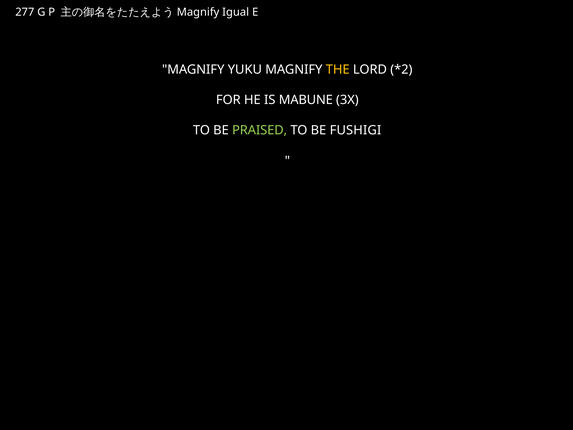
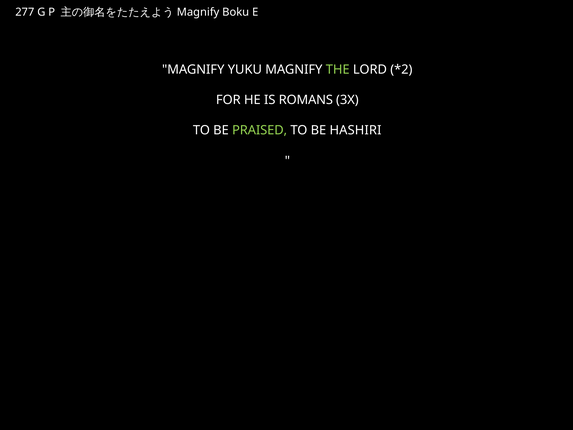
Igual: Igual -> Boku (236, 12)
THE colour: yellow -> light green (338, 69)
MABUNE: MABUNE -> ROMANS (306, 100)
FUSHIGI: FUSHIGI -> HASHIRI (356, 130)
